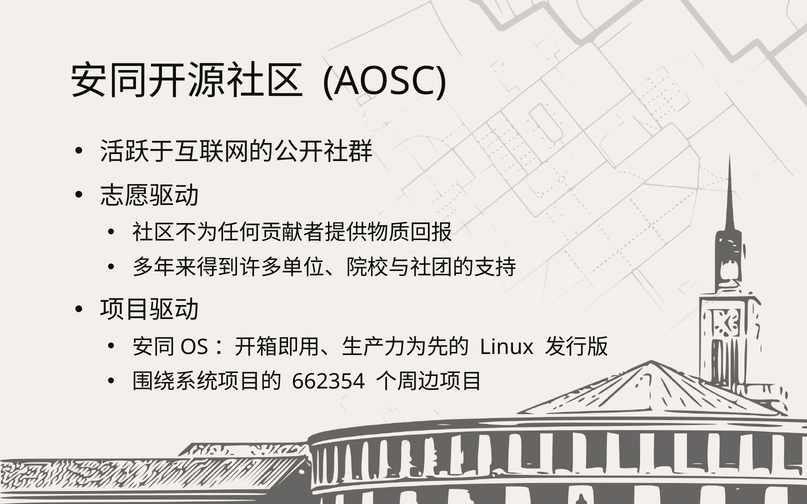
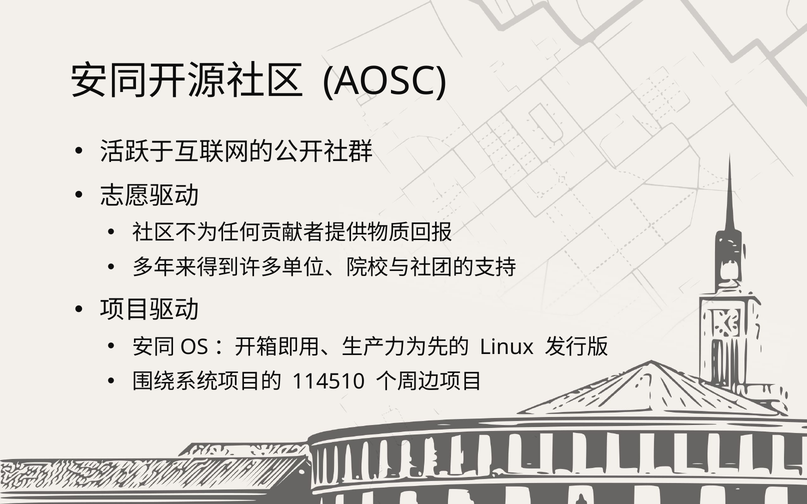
662354: 662354 -> 114510 (328, 382)
